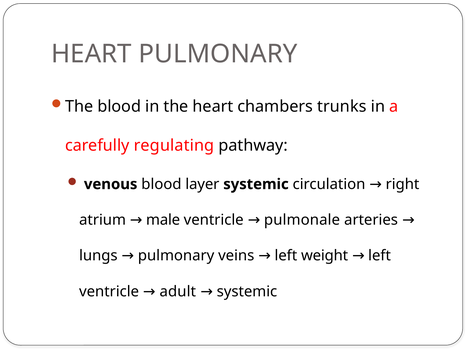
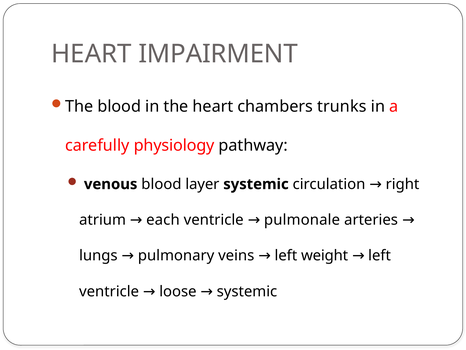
HEART PULMONARY: PULMONARY -> IMPAIRMENT (218, 54)
regulating: regulating -> physiology (174, 145)
male: male -> each (163, 220)
adult: adult -> loose (178, 291)
